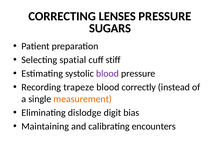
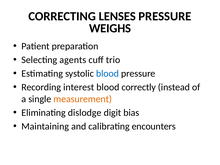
SUGARS: SUGARS -> WEIGHS (110, 28)
spatial: spatial -> agents (73, 60)
stiff: stiff -> trio (113, 60)
blood colour: purple -> blue (107, 74)
trapeze: trapeze -> interest (79, 87)
